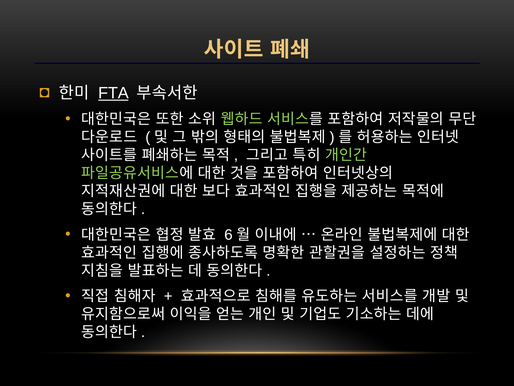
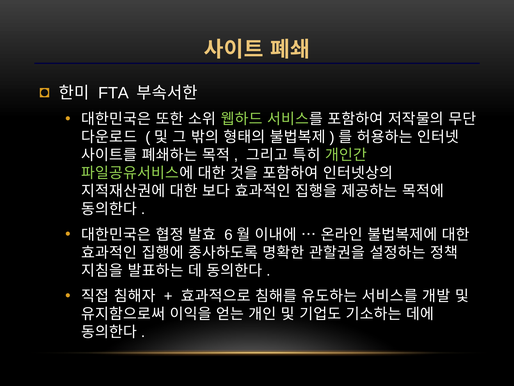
FTA underline: present -> none (113, 93)
